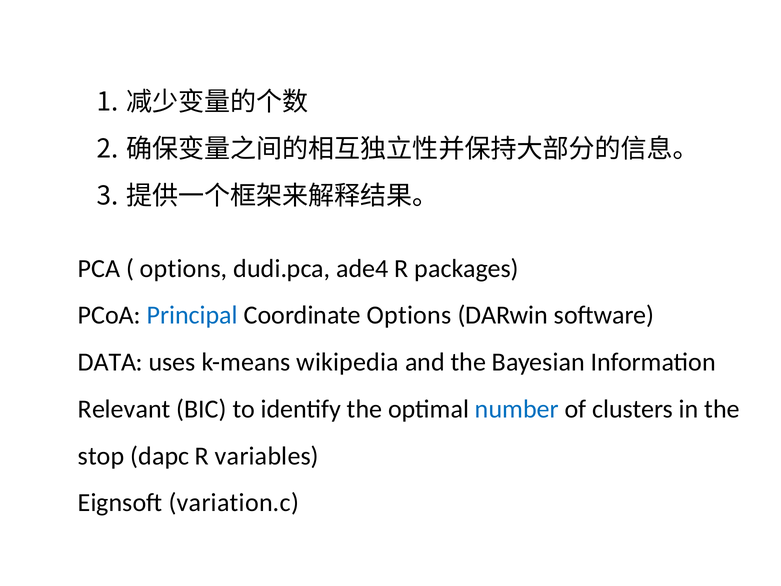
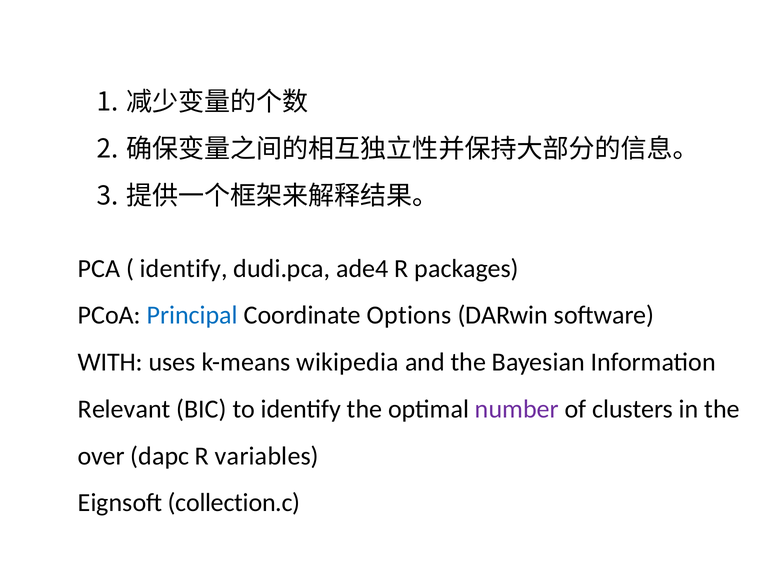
options: options -> identify (184, 268)
DATA: DATA -> WITH (110, 362)
number colour: blue -> purple (517, 409)
stop: stop -> over (101, 456)
variation.c: variation.c -> collection.c (234, 503)
